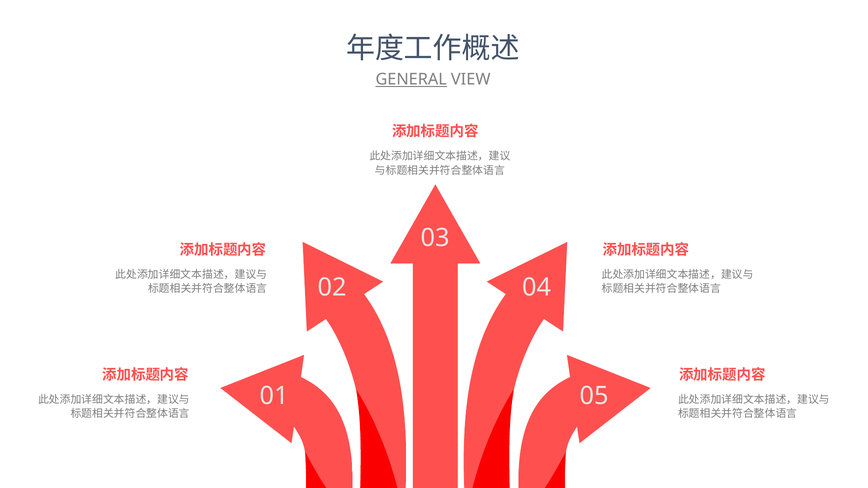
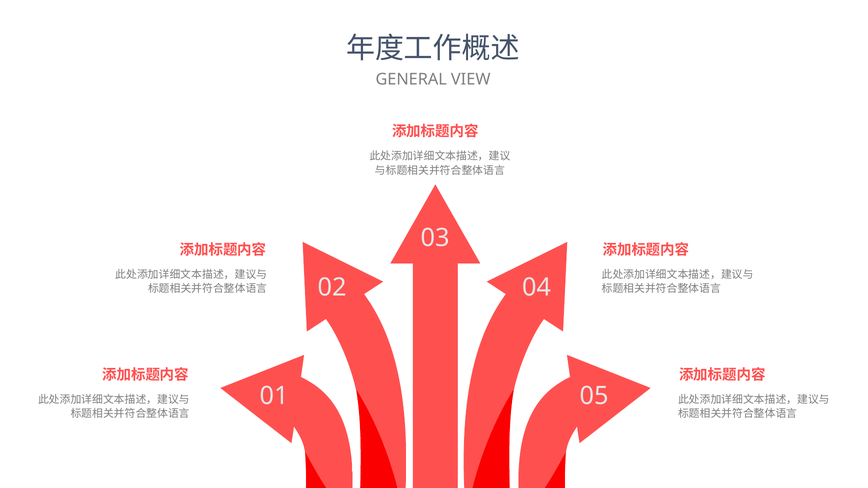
GENERAL underline: present -> none (411, 80)
